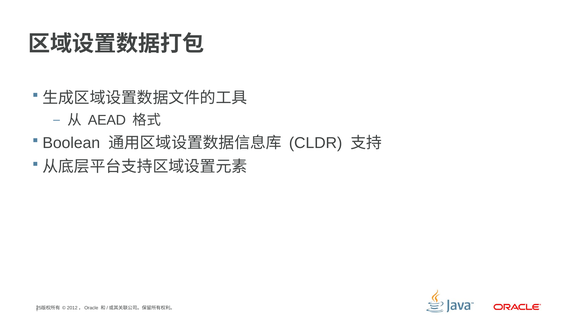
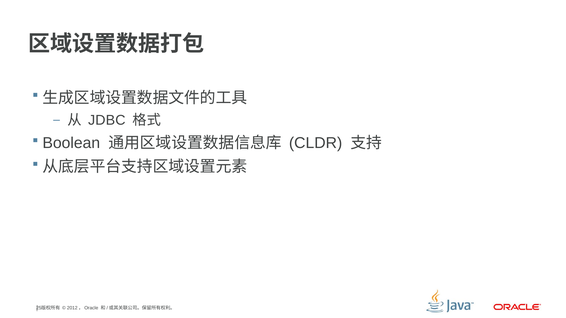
AEAD: AEAD -> JDBC (107, 120)
